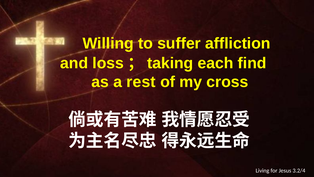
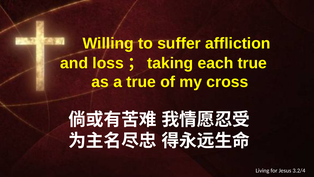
each find: find -> true (252, 63)
a rest: rest -> true (141, 82)
